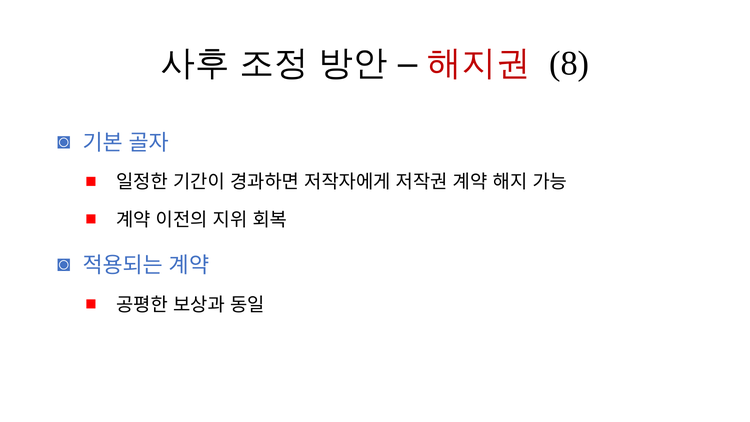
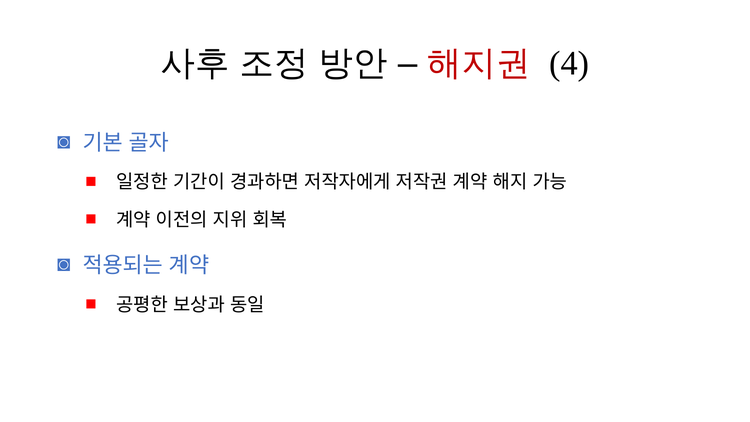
8: 8 -> 4 (569, 63)
